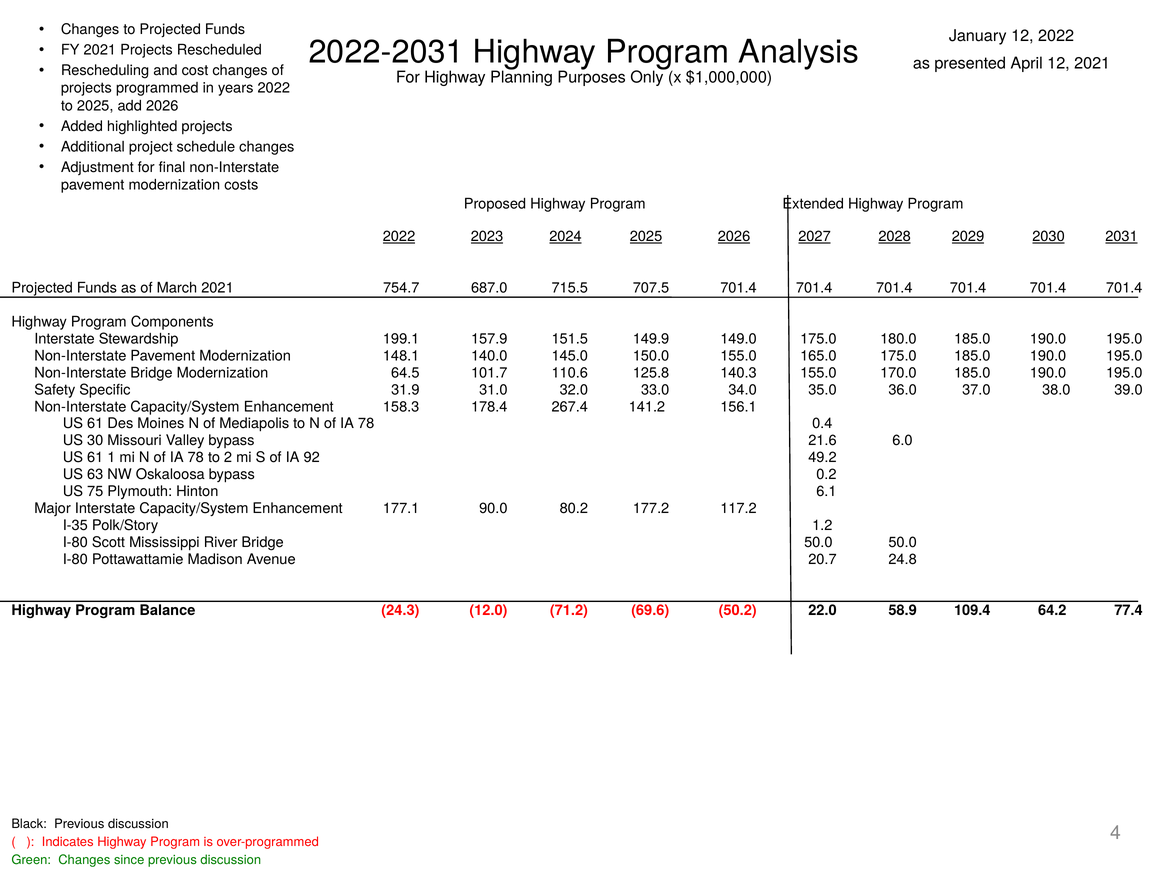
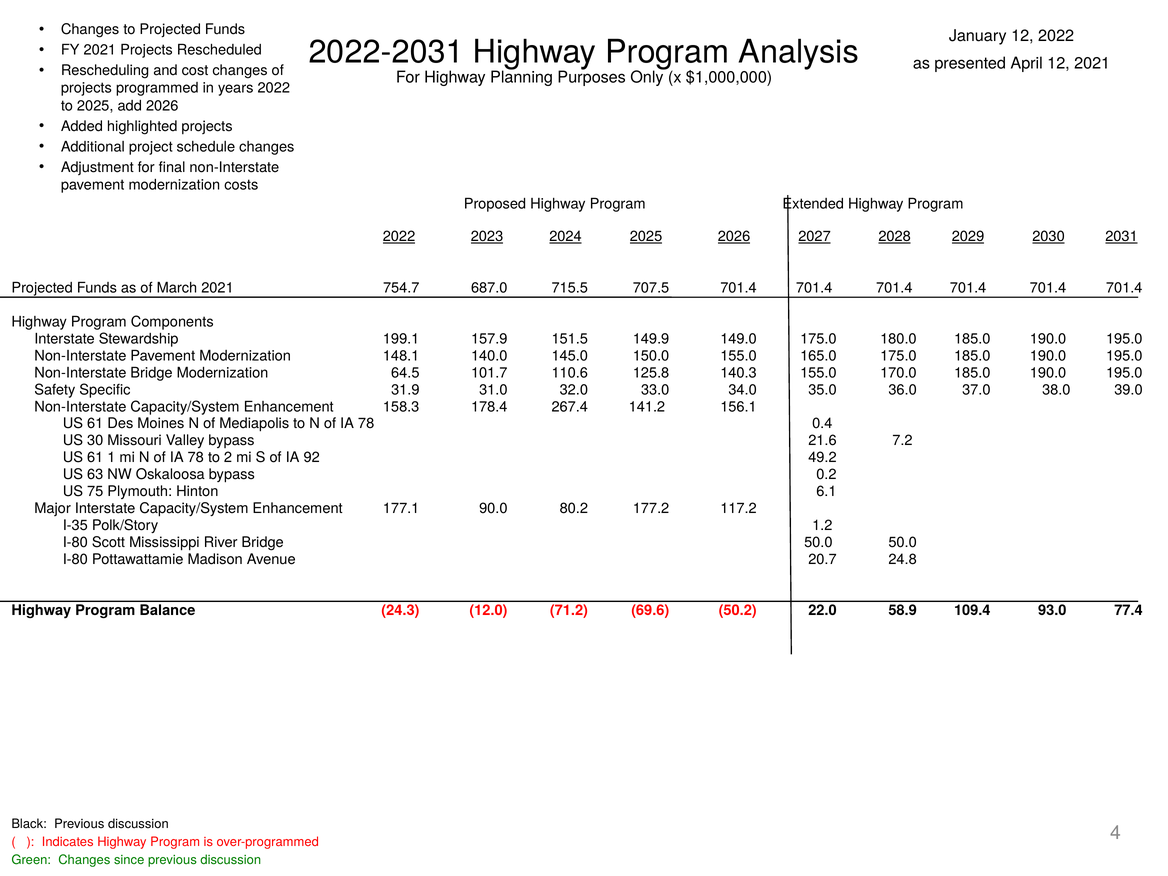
6.0: 6.0 -> 7.2 (902, 441)
64.2: 64.2 -> 93.0 (1052, 610)
